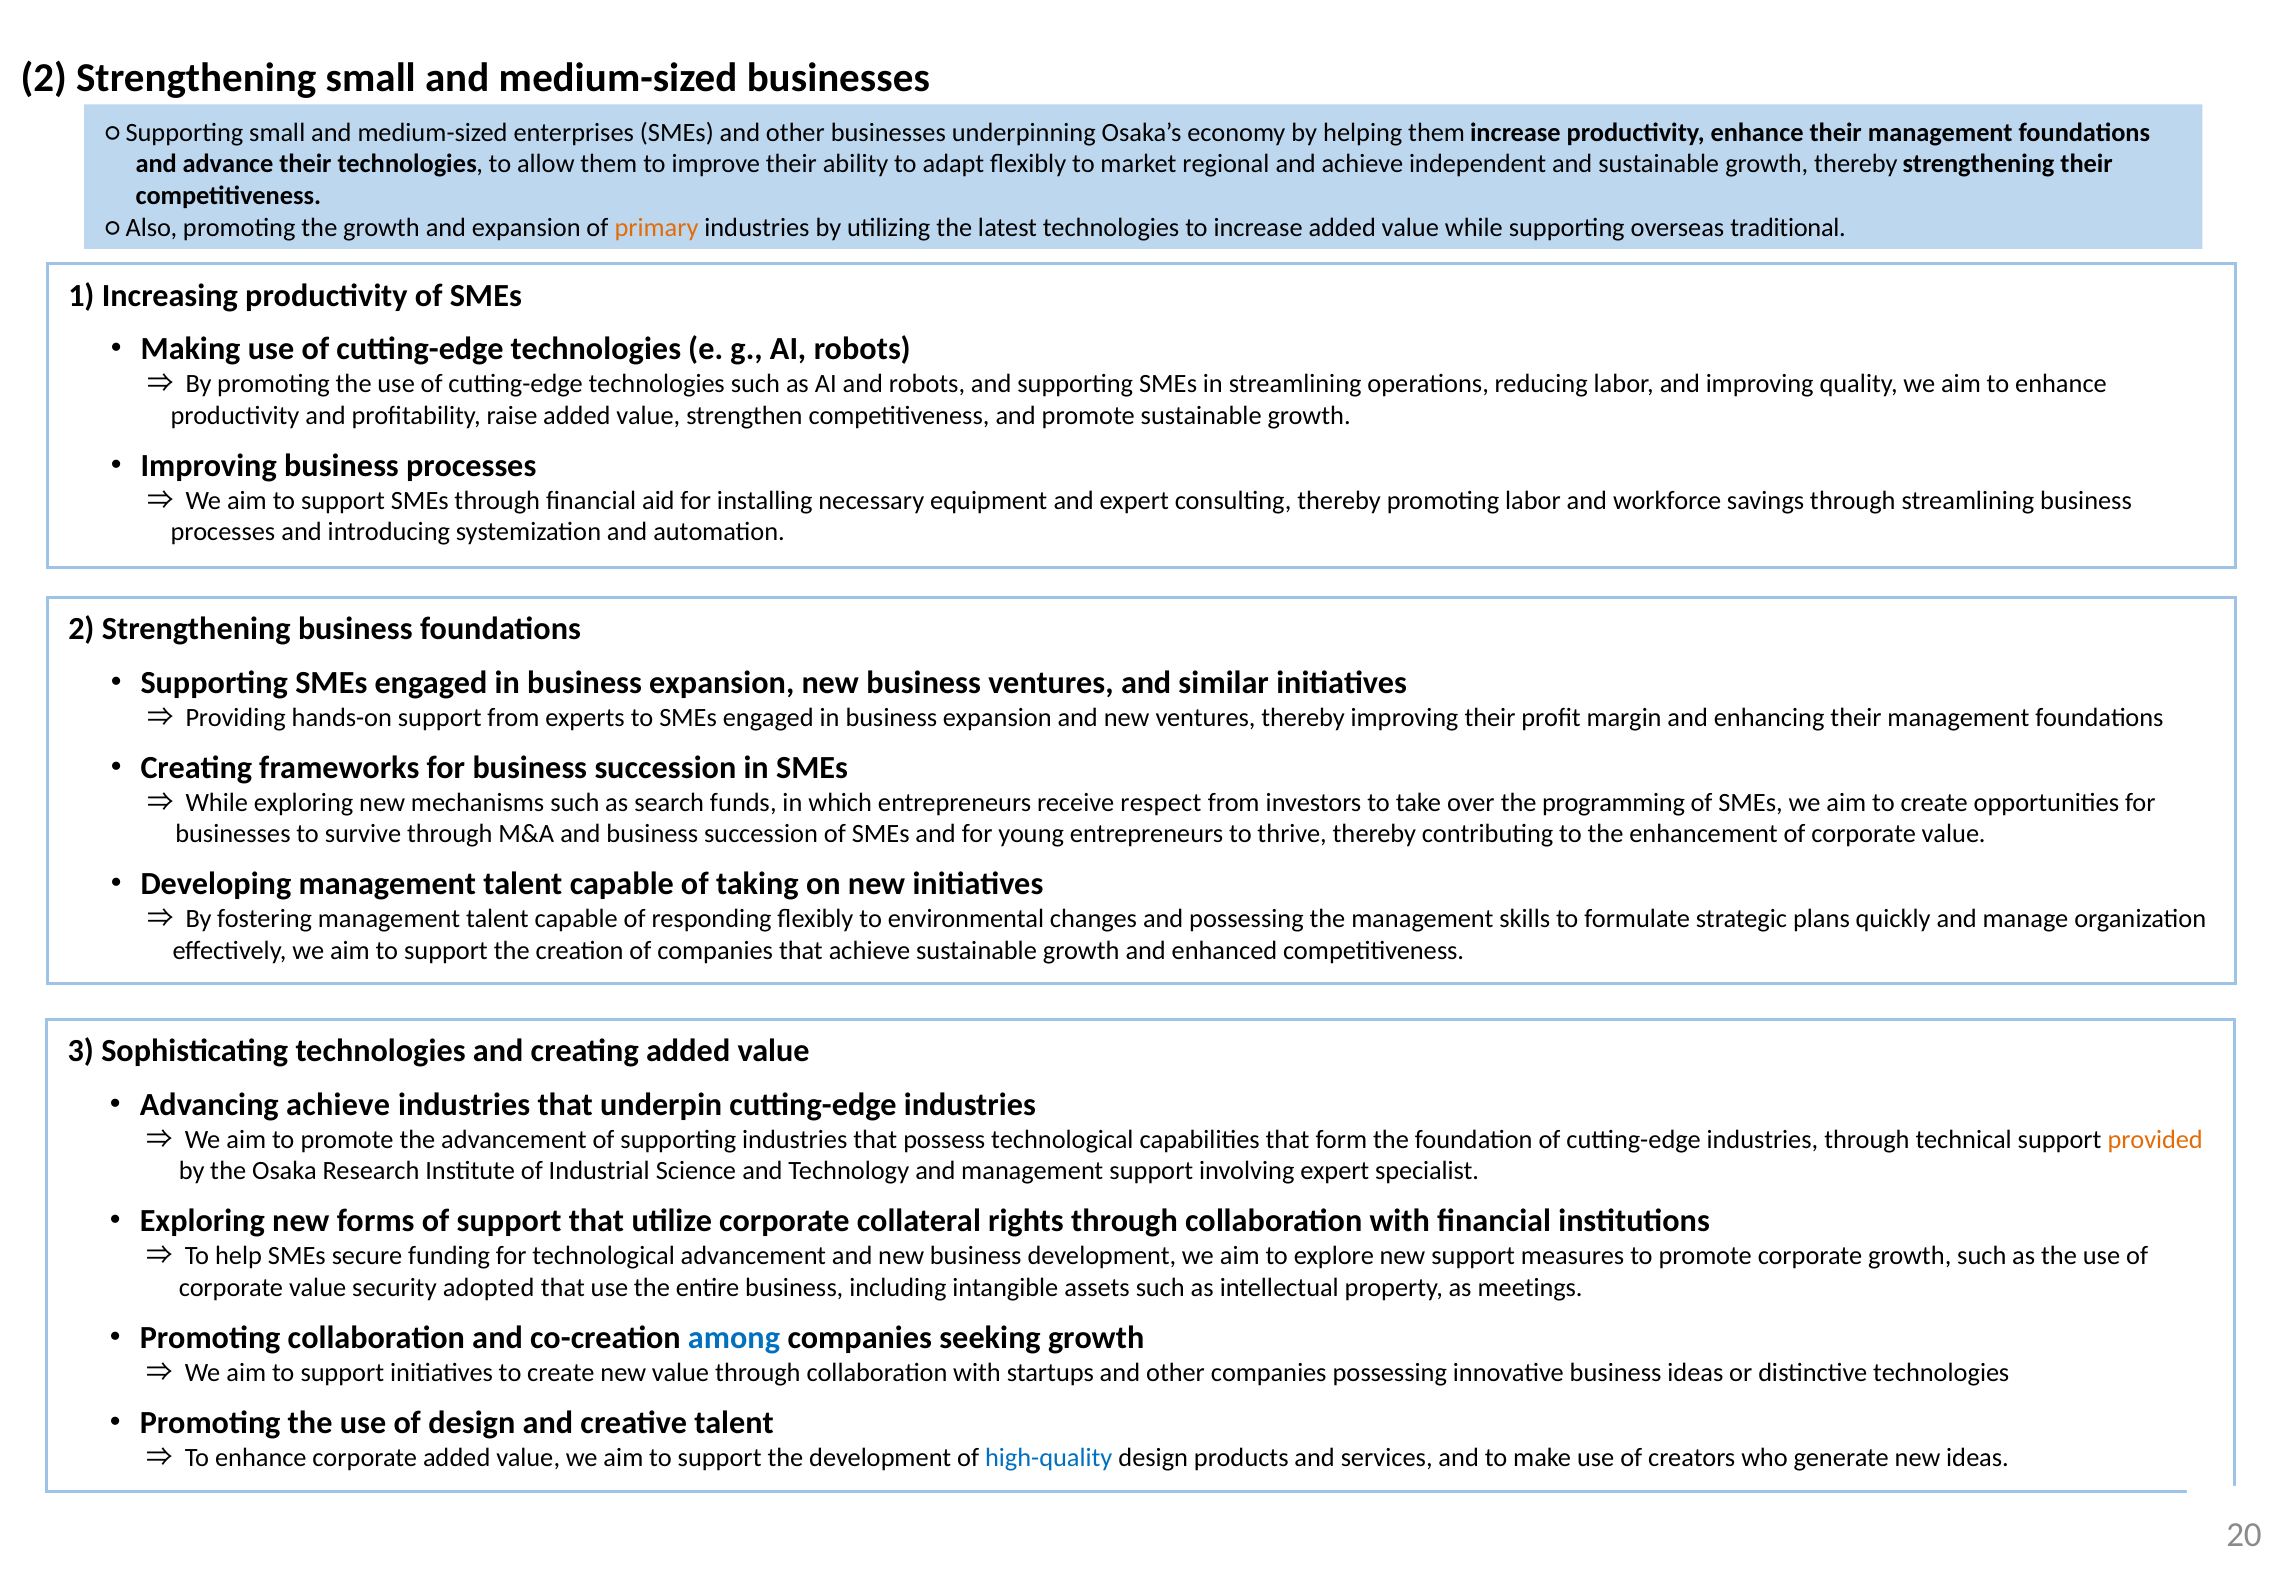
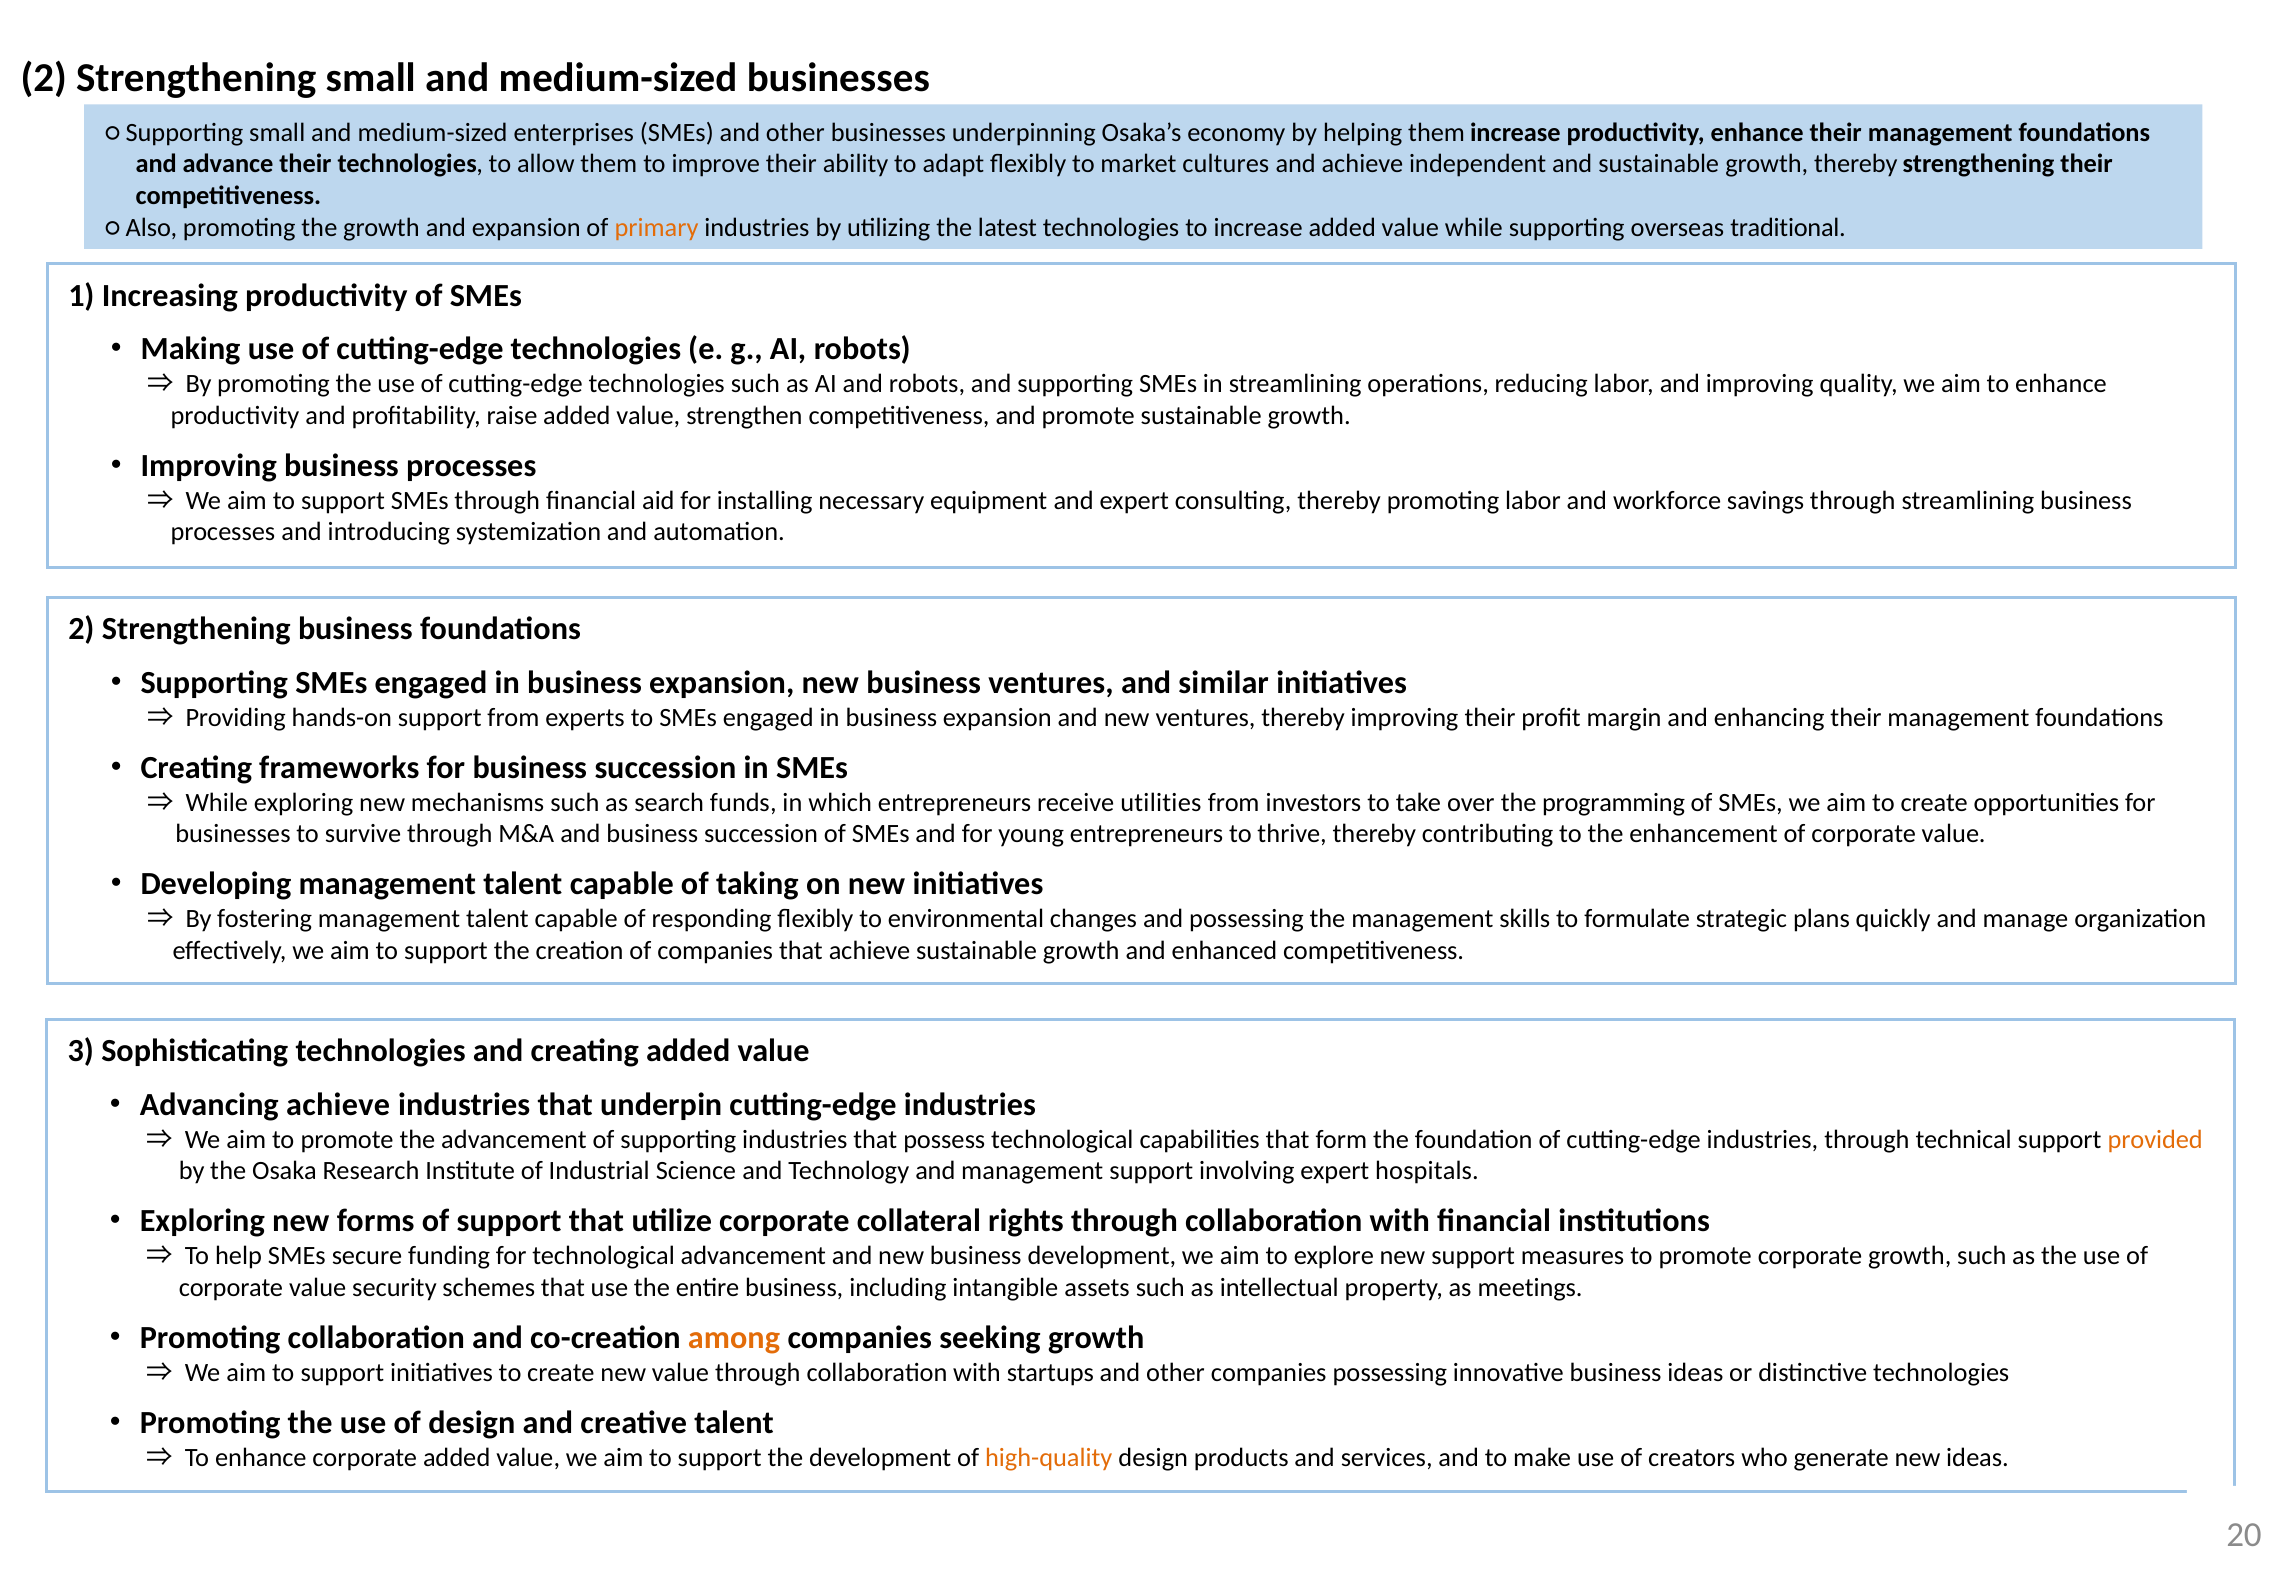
regional: regional -> cultures (1226, 164)
respect: respect -> utilities (1161, 802)
specialist: specialist -> hospitals (1427, 1171)
adopted: adopted -> schemes (489, 1287)
among colour: blue -> orange (734, 1338)
high-quality colour: blue -> orange (1049, 1457)
